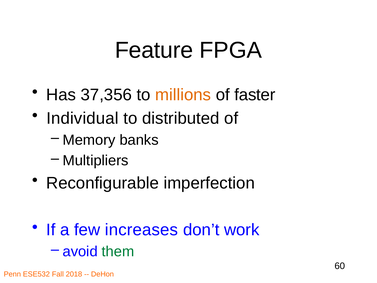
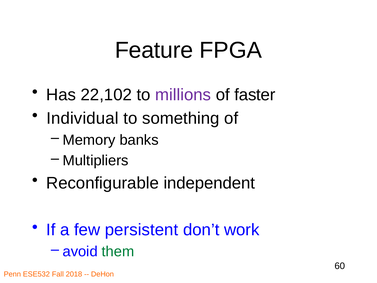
37,356: 37,356 -> 22,102 (106, 95)
millions colour: orange -> purple (183, 95)
distributed: distributed -> something (181, 118)
imperfection: imperfection -> independent (209, 183)
increases: increases -> persistent (142, 230)
